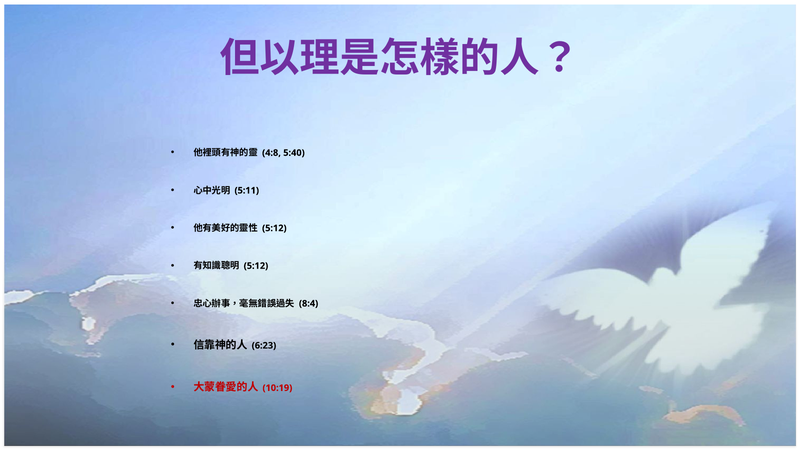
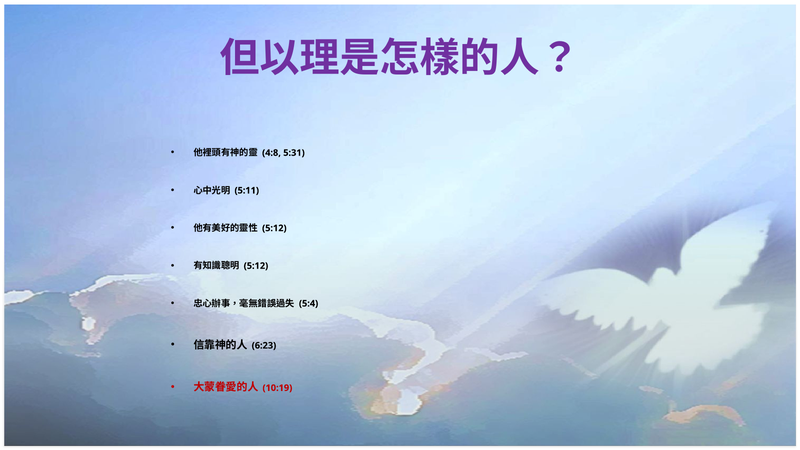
5:40: 5:40 -> 5:31 (294, 153)
8:4: 8:4 -> 5:4 (309, 304)
